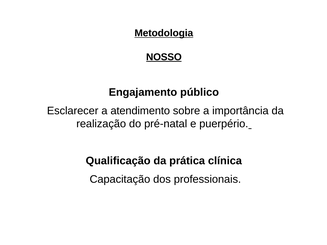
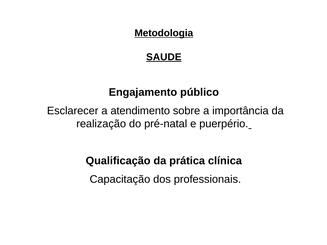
NOSSO: NOSSO -> SAUDE (164, 57)
